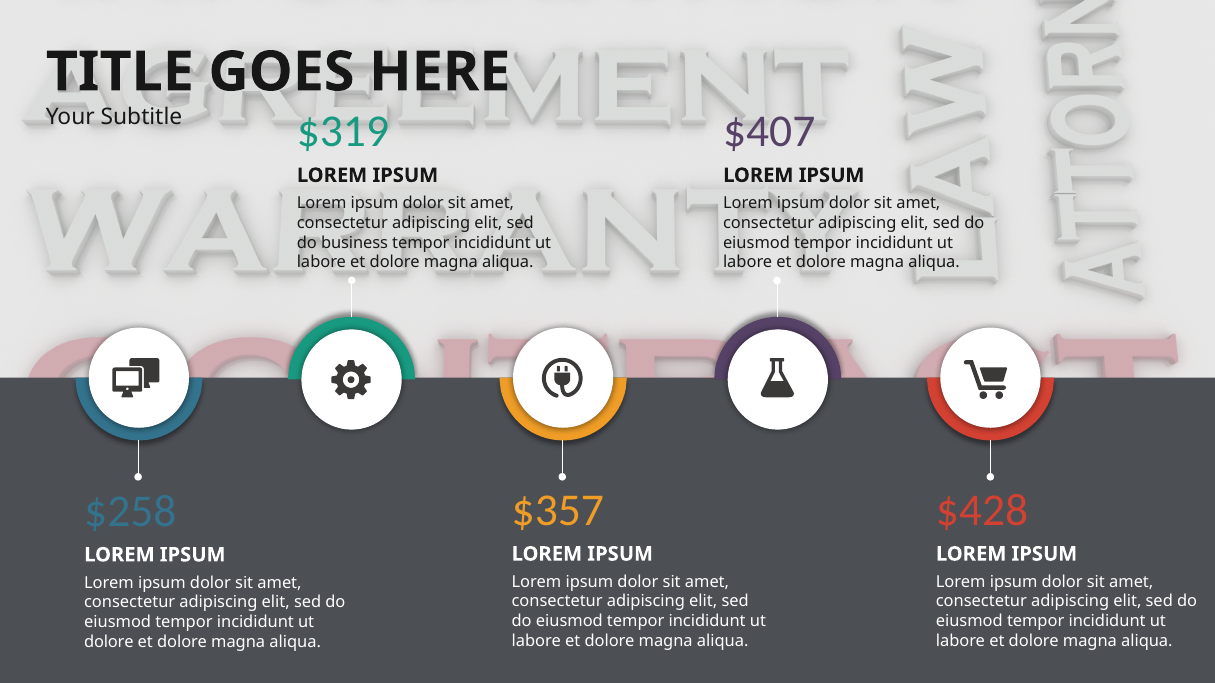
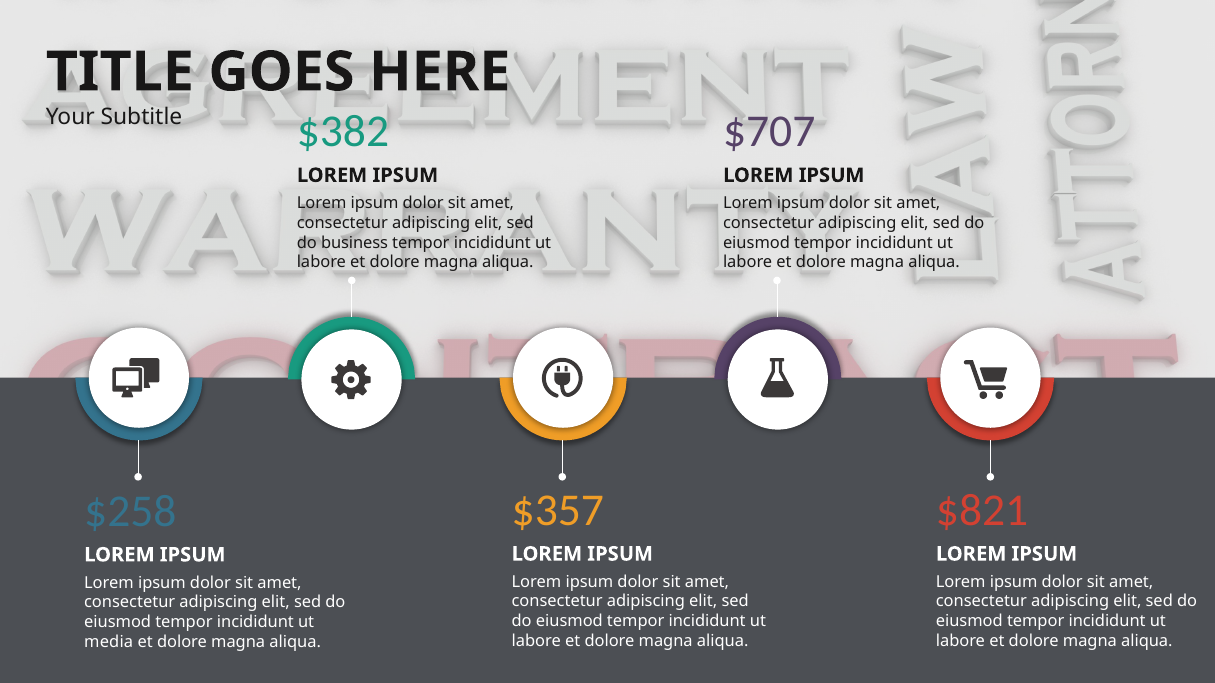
$319: $319 -> $382 (343, 132)
$407: $407 -> $707 (769, 132)
$428: $428 -> $821 (982, 511)
dolore: dolore -> media (109, 642)
